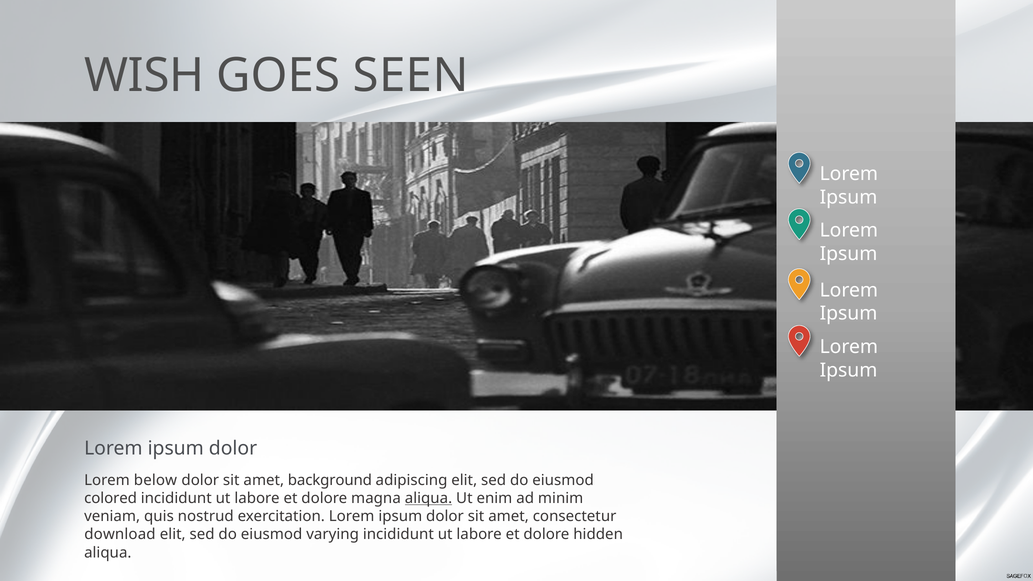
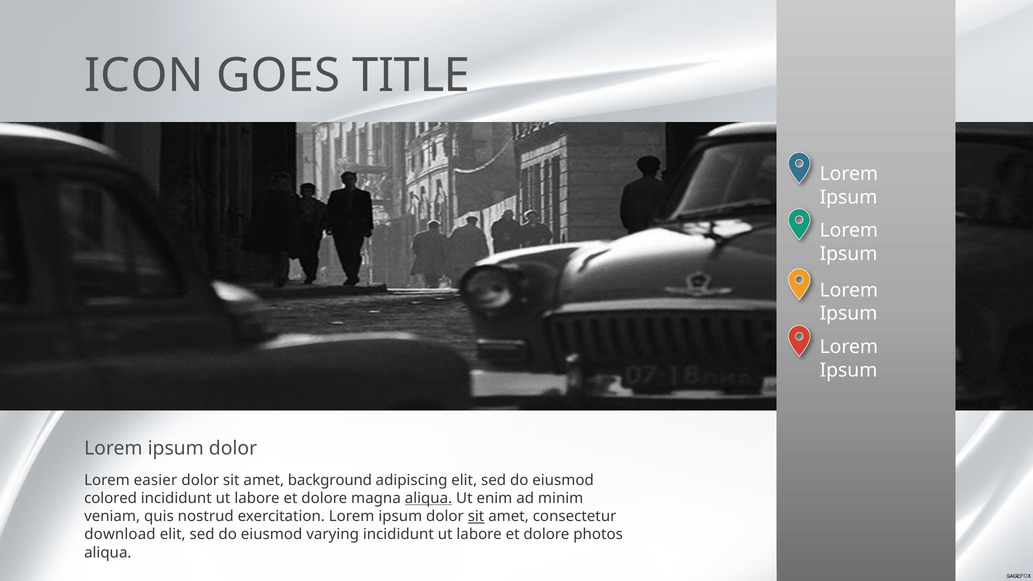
WISH: WISH -> ICON (144, 76)
SEEN: SEEN -> TITLE (411, 76)
below: below -> easier (155, 480)
sit underline: none -> present (476, 516)
hidden: hidden -> photos (598, 535)
